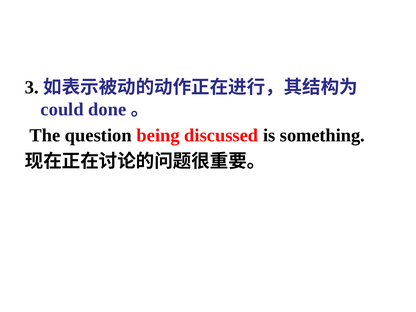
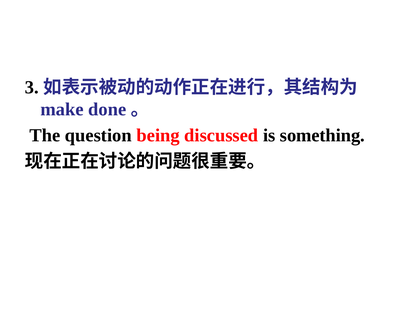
could: could -> make (62, 109)
